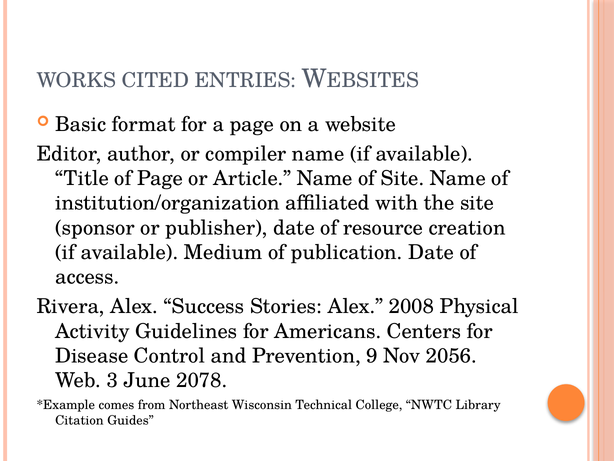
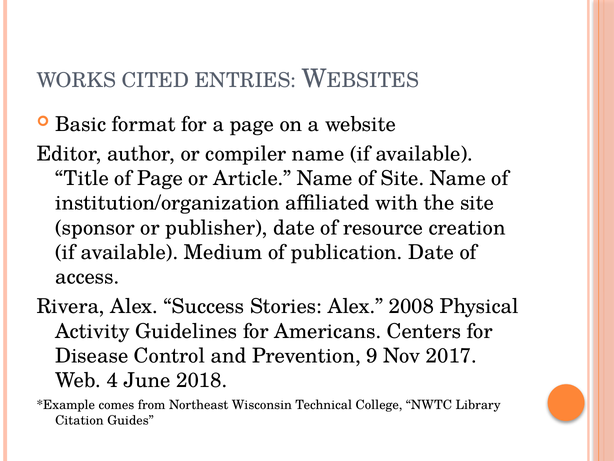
2056: 2056 -> 2017 (451, 355)
3: 3 -> 4 (113, 380)
2078: 2078 -> 2018 (202, 380)
